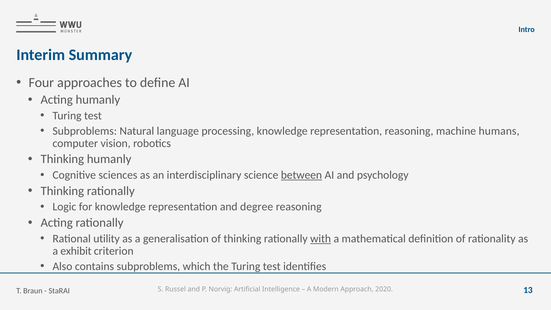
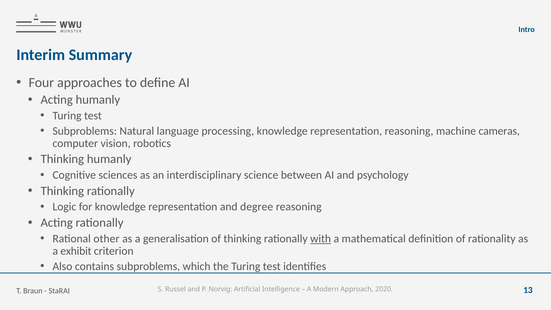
humans: humans -> cameras (499, 131)
between underline: present -> none (301, 175)
utility: utility -> other (106, 239)
